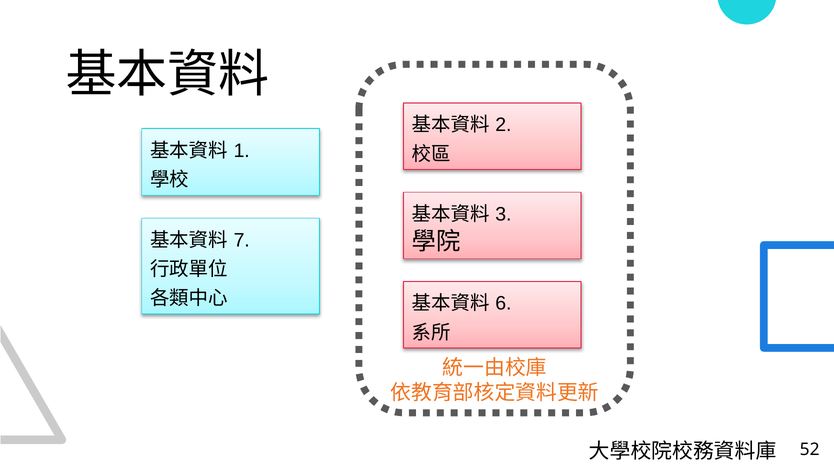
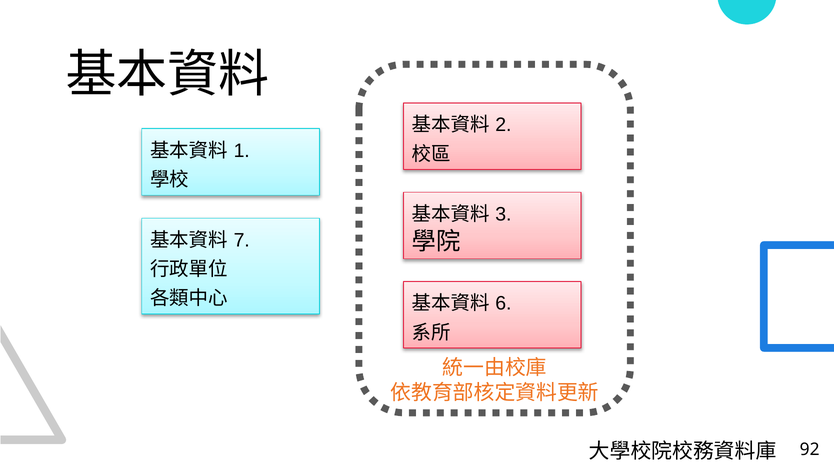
52: 52 -> 92 (810, 450)
